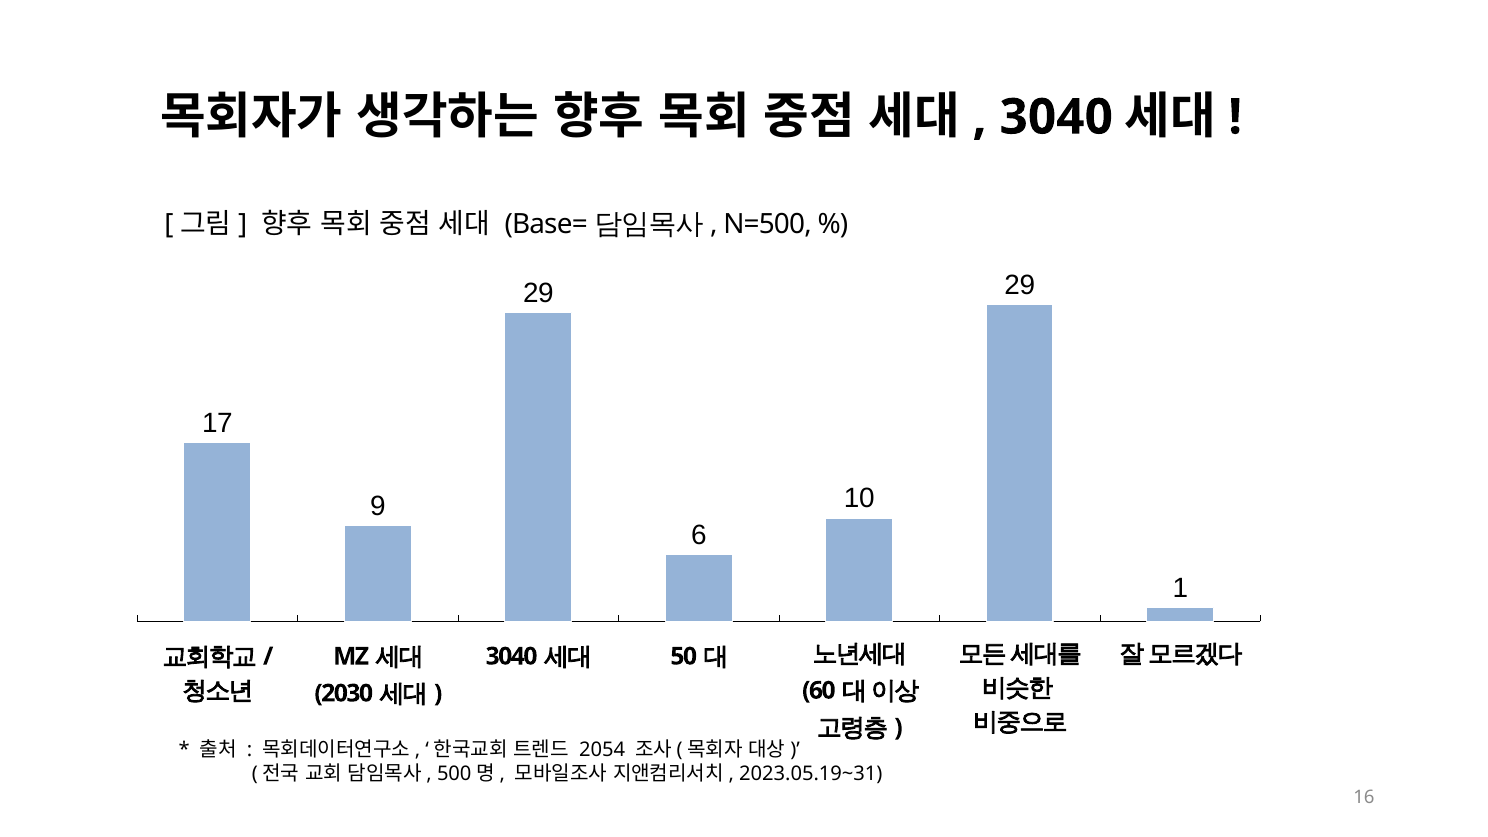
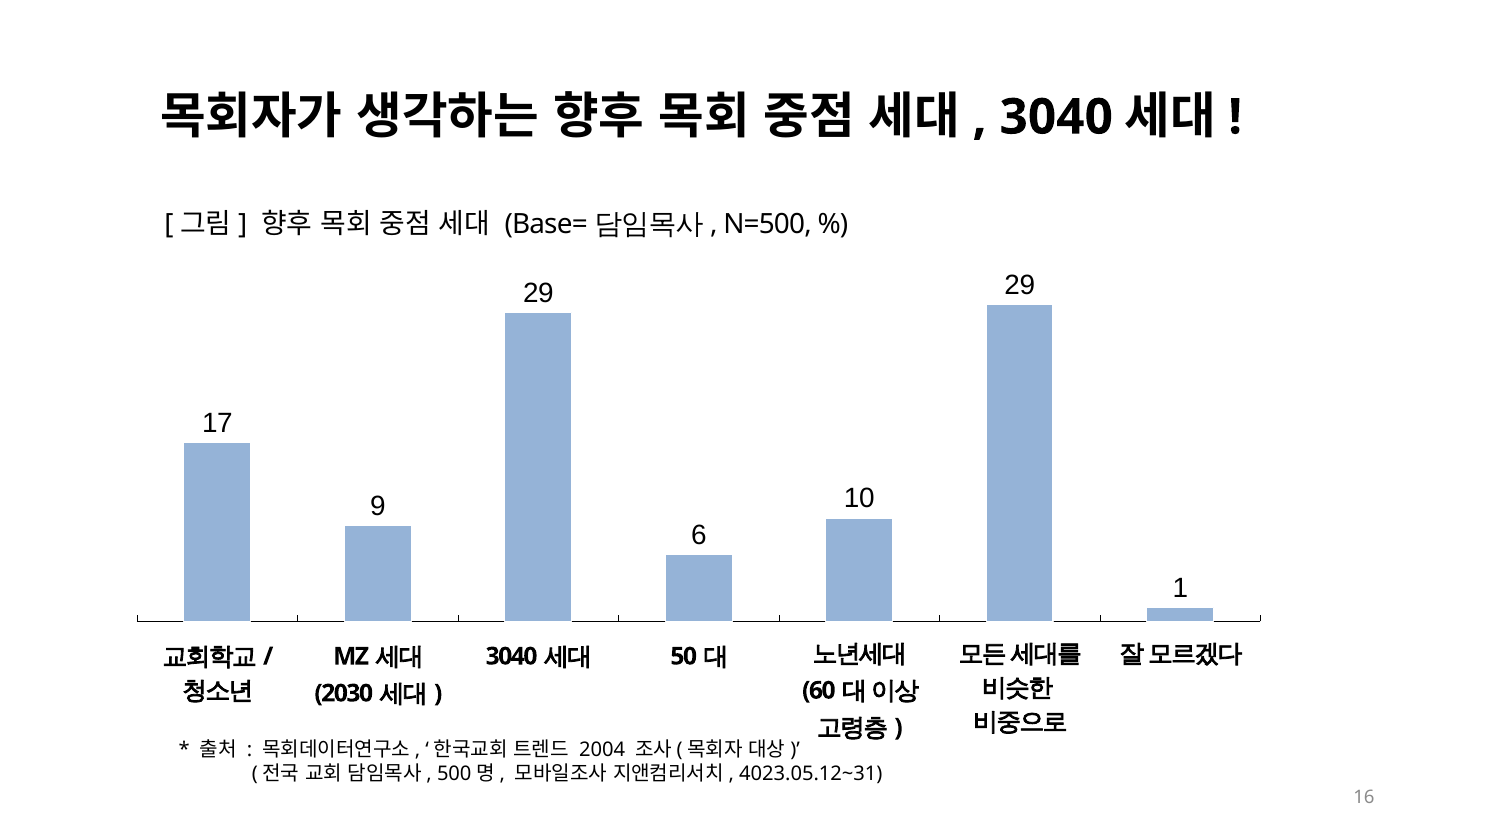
2054: 2054 -> 2004 (602, 749)
2023.05.19~31: 2023.05.19~31 -> 4023.05.12~31 (811, 774)
